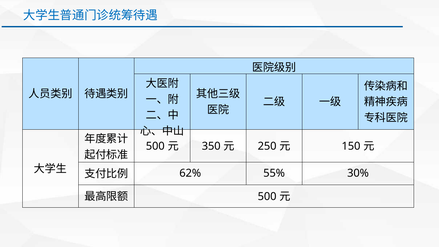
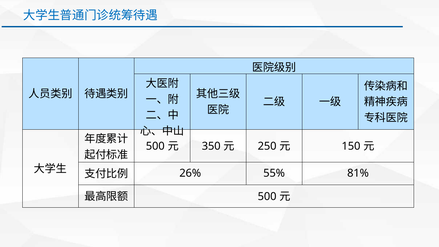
62%: 62% -> 26% (190, 173)
30%: 30% -> 81% (358, 173)
